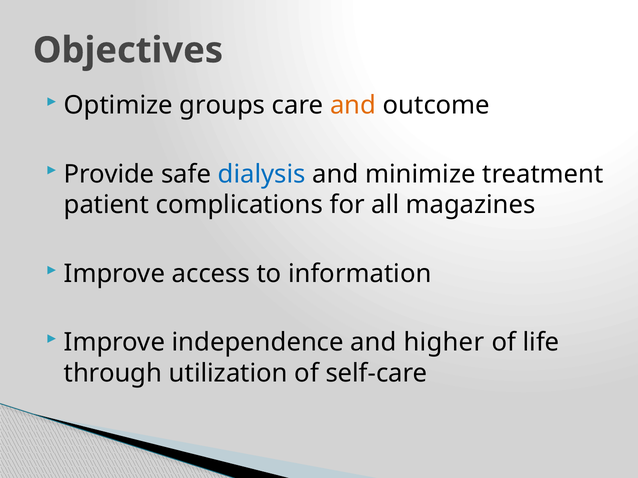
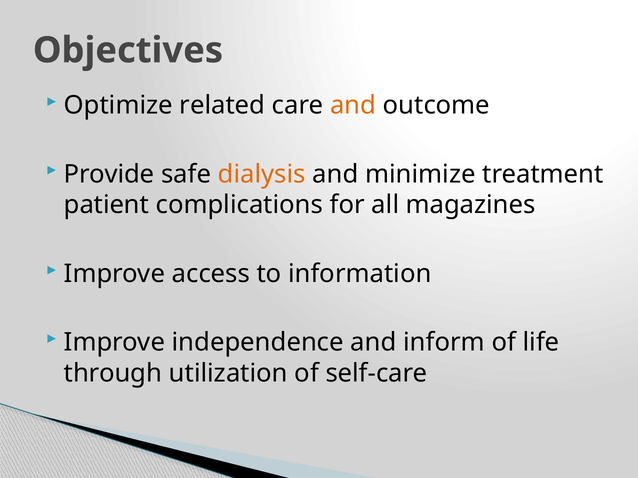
groups: groups -> related (222, 106)
dialysis colour: blue -> orange (262, 174)
higher: higher -> inform (444, 343)
